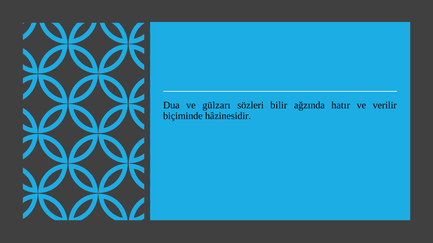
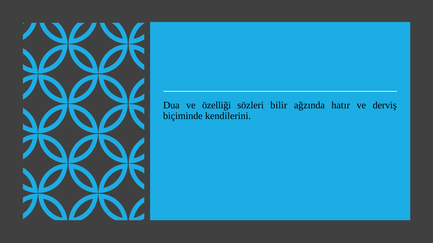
gülzarı: gülzarı -> özelliği (217, 105)
verilir: verilir -> derviş (385, 105)
hâzinesidir: hâzinesidir -> kendilerini (228, 116)
